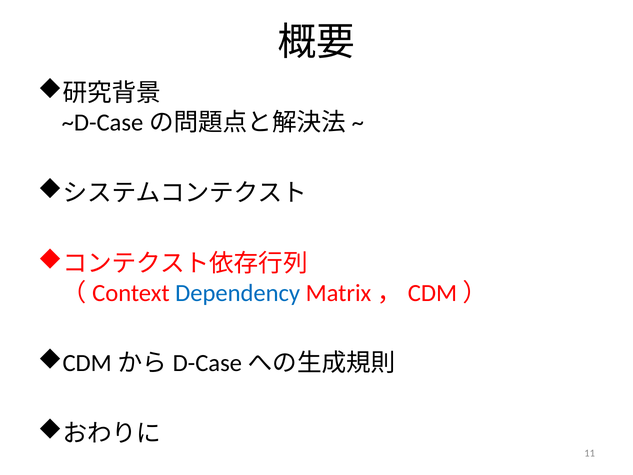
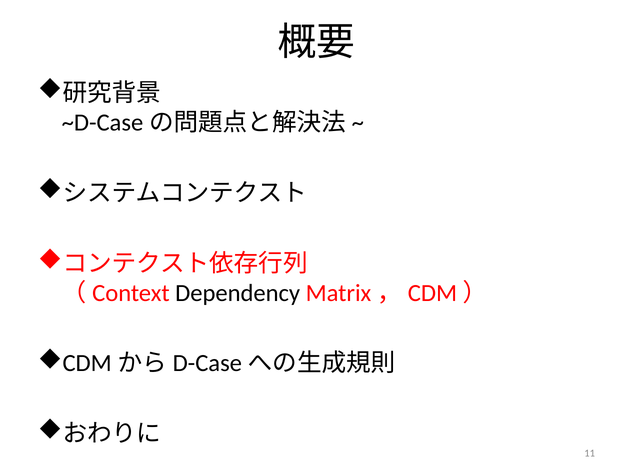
Dependency colour: blue -> black (238, 293)
